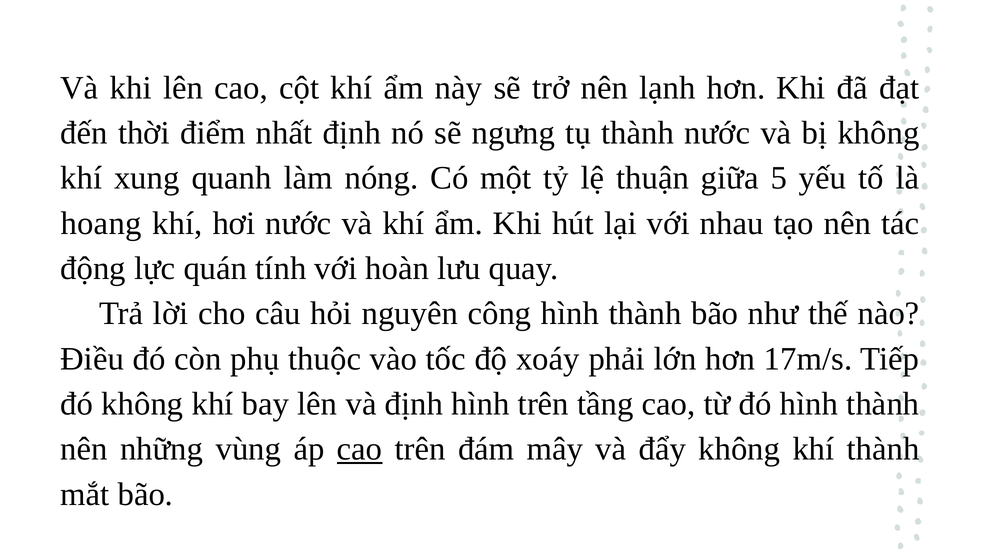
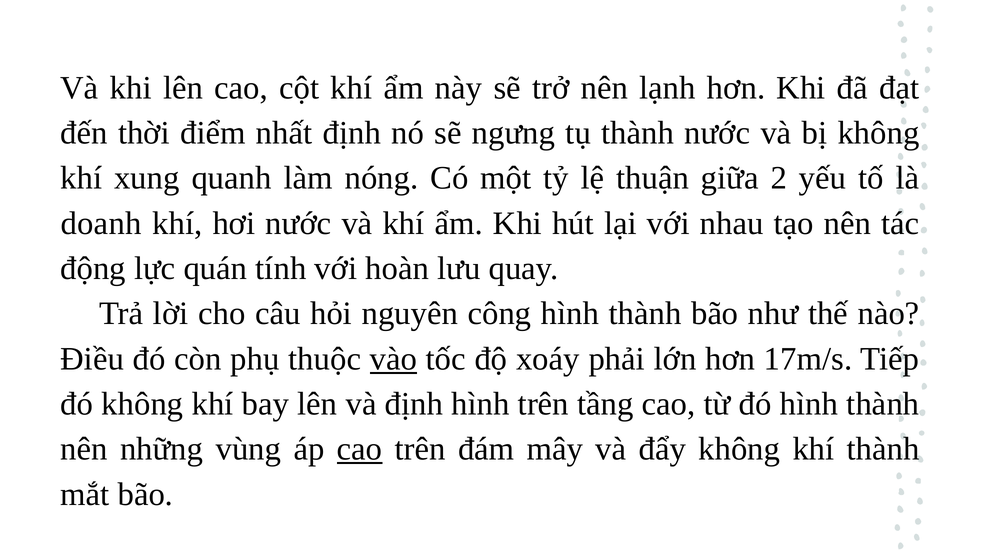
5: 5 -> 2 (779, 178)
hoang: hoang -> doanh (101, 223)
vào underline: none -> present (393, 359)
